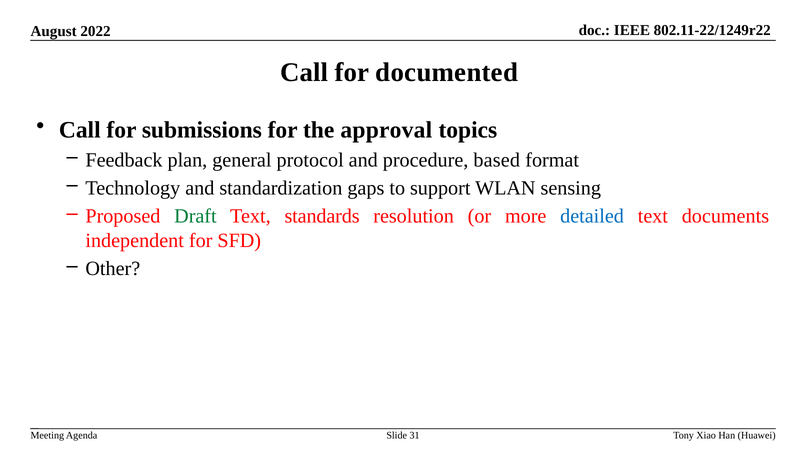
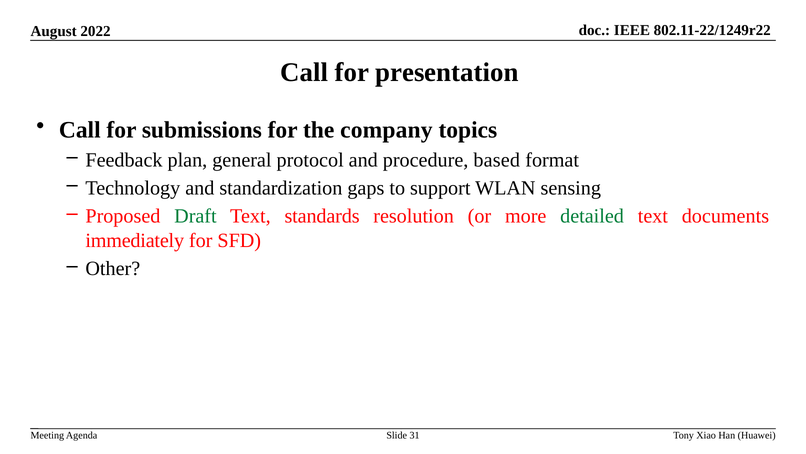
documented: documented -> presentation (447, 72)
approval: approval -> company (386, 130)
detailed colour: blue -> green (592, 216)
independent: independent -> immediately (135, 240)
